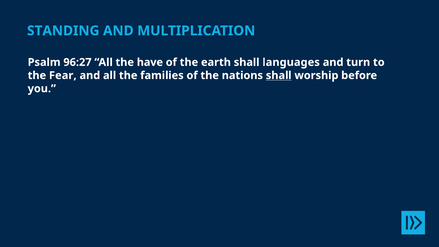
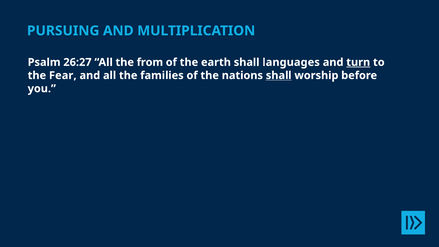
STANDING: STANDING -> PURSUING (63, 31)
96:27: 96:27 -> 26:27 (77, 62)
have: have -> from (150, 62)
turn underline: none -> present (358, 62)
